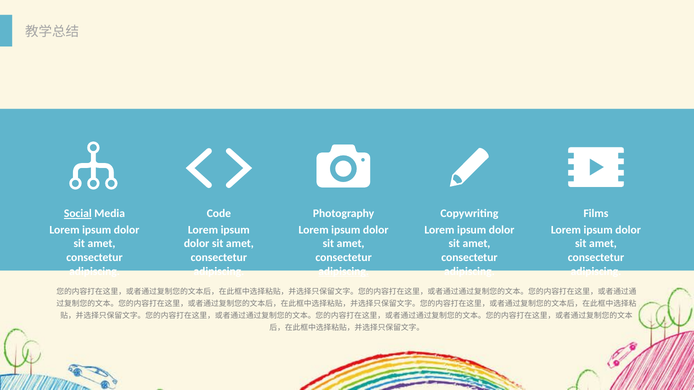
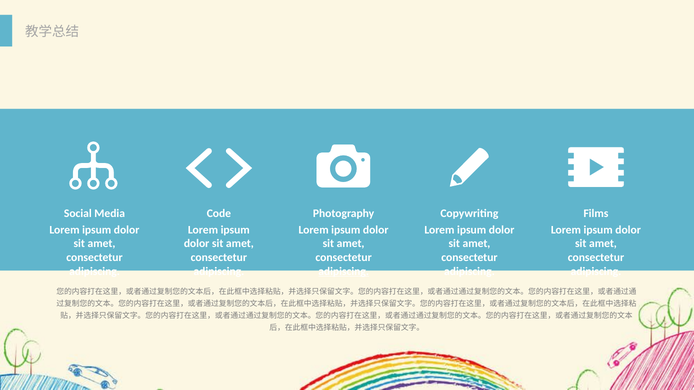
Social underline: present -> none (78, 214)
